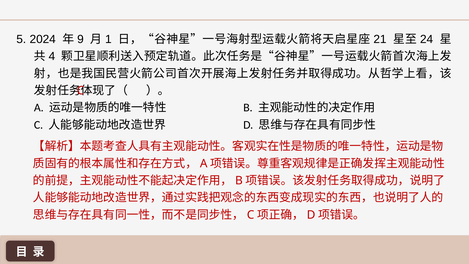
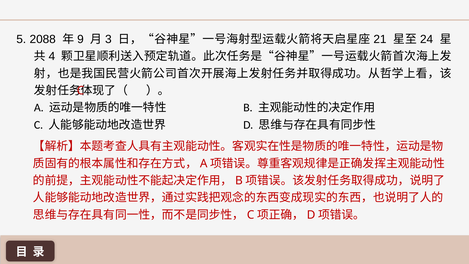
2024: 2024 -> 2088 (43, 39)
1: 1 -> 3 (108, 39)
